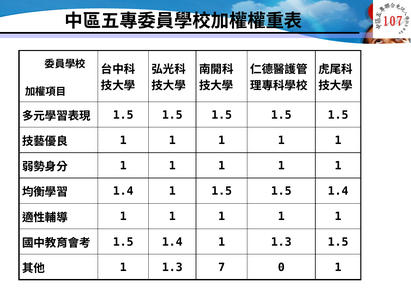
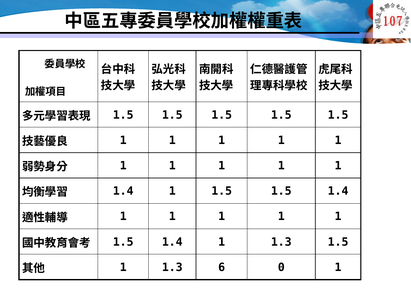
7: 7 -> 6 (222, 268)
